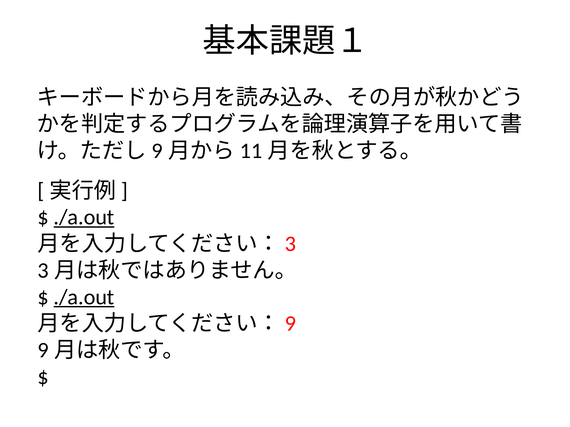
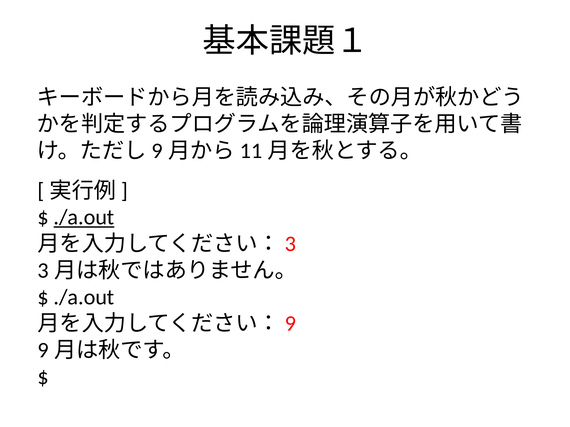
./a.out underline: present -> none (84, 297)
